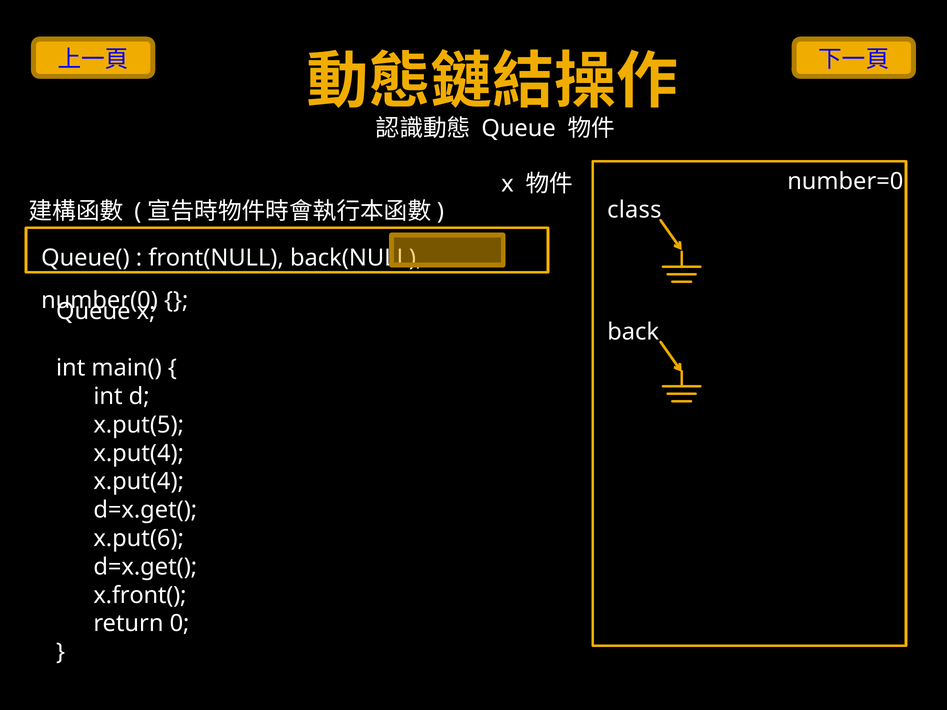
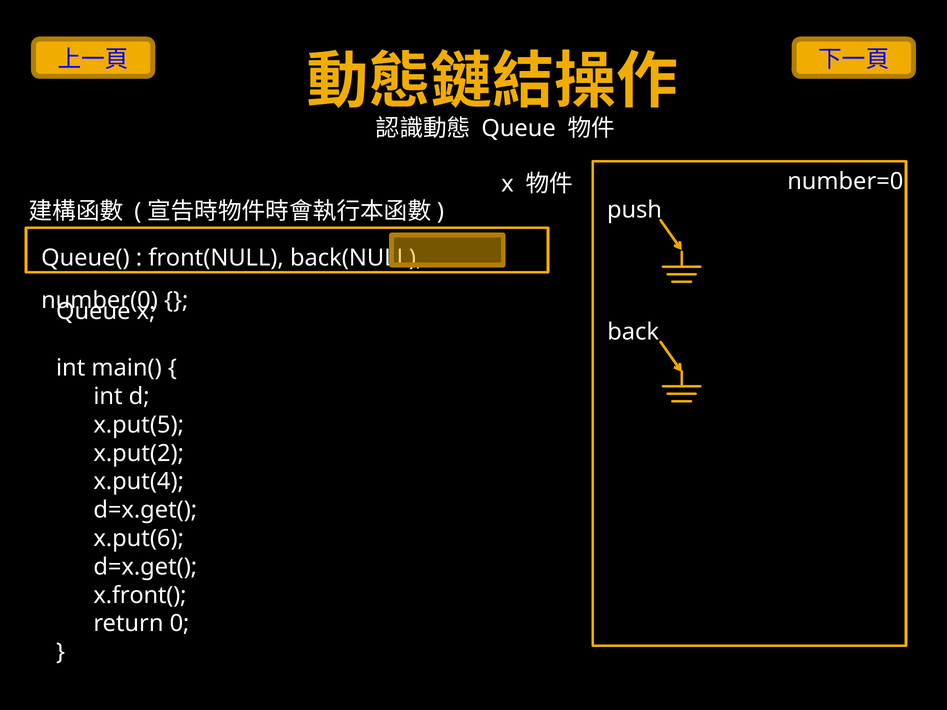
class: class -> push (634, 210)
x.put(4: x.put(4 -> x.put(2 (139, 453)
